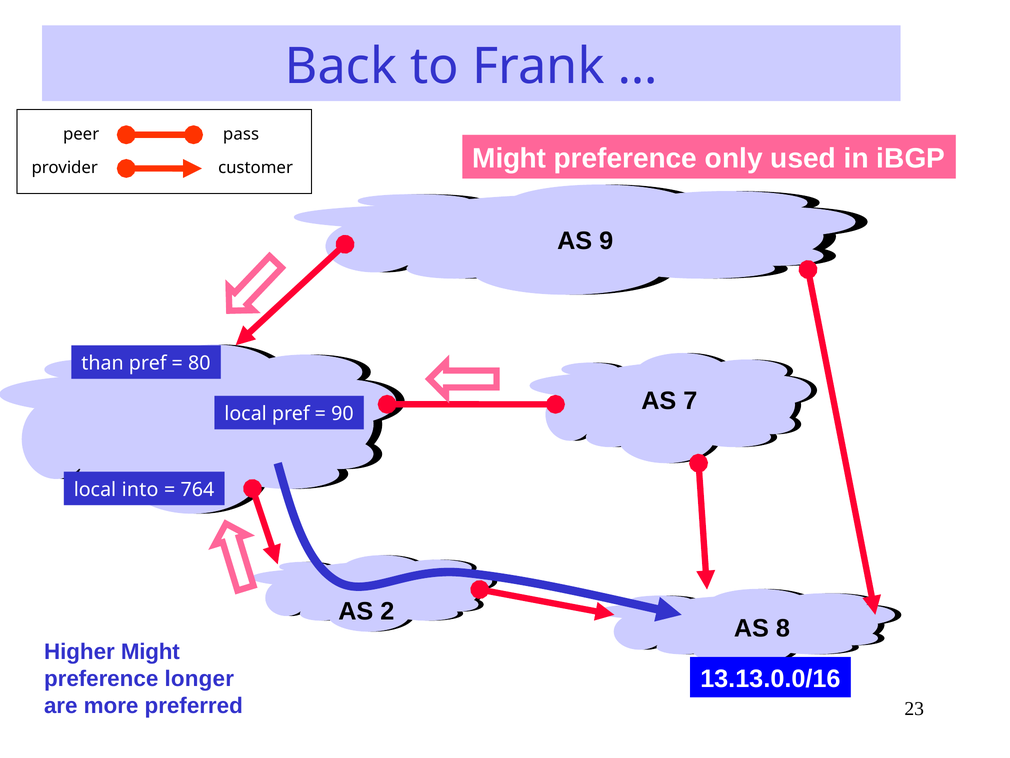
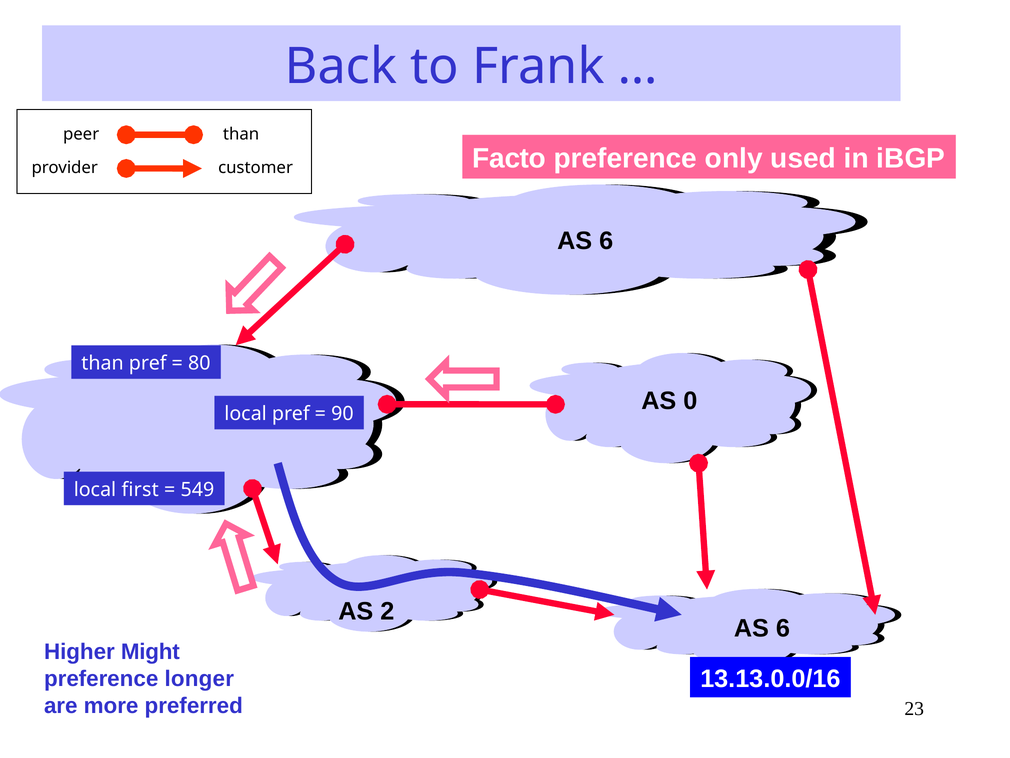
peer pass: pass -> than (241, 134)
Might: Might -> Facto (509, 159)
9: 9 -> 6 (606, 241)
7: 7 -> 0 (690, 401)
into: into -> first (140, 489)
764: 764 -> 549 (197, 489)
8: 8 -> 6 (783, 628)
